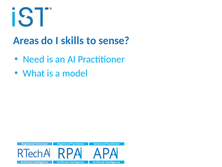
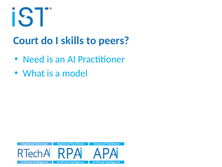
Areas: Areas -> Court (26, 40)
sense: sense -> peers (114, 40)
